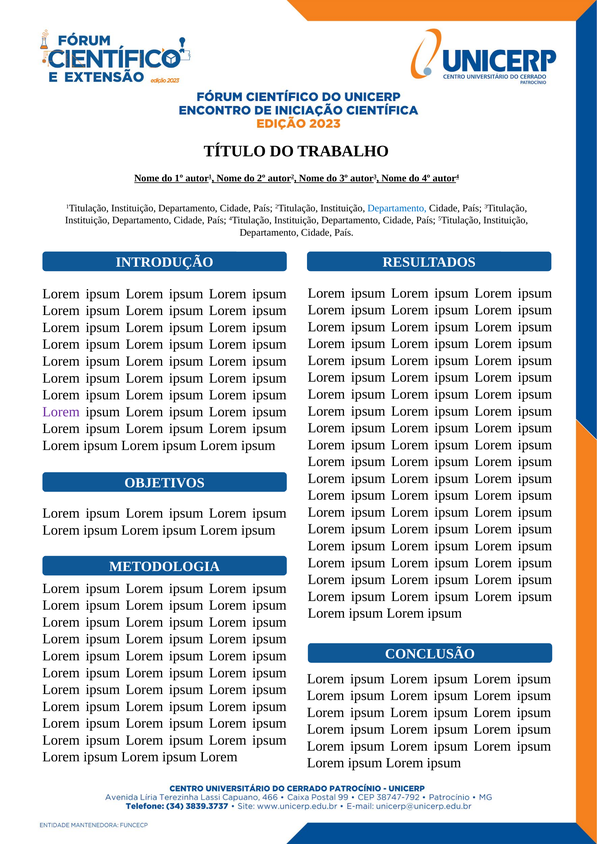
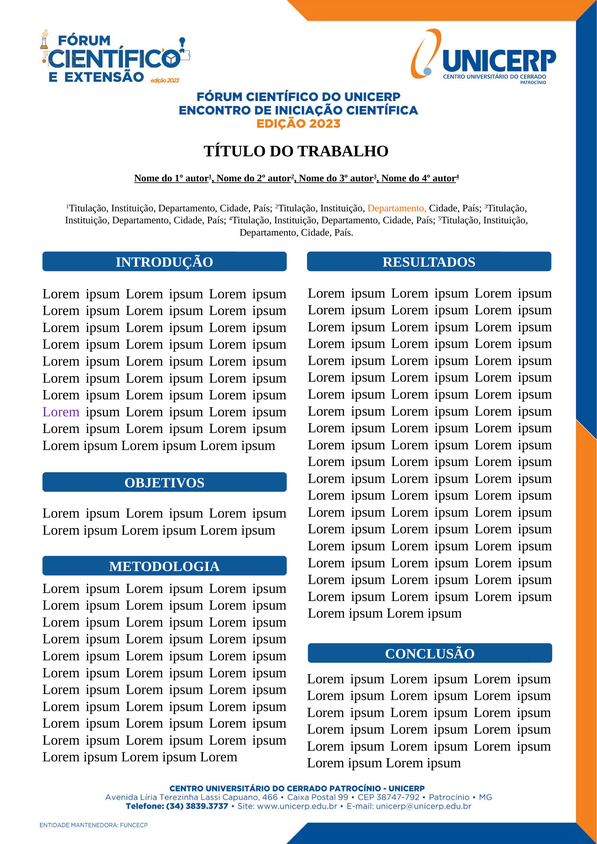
Departamento colour: blue -> orange (397, 208)
